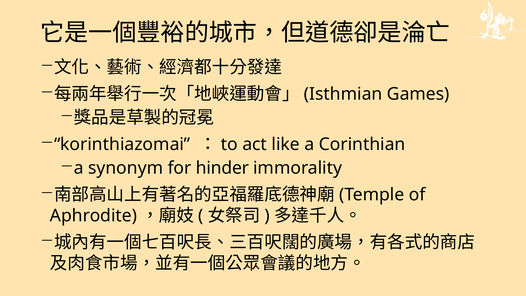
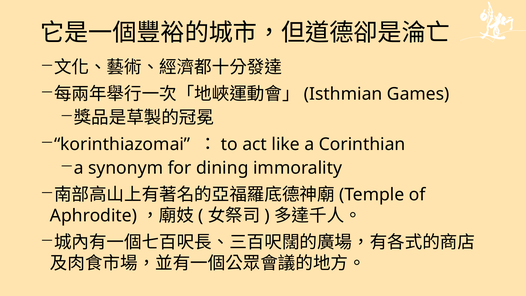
hinder: hinder -> dining (222, 168)
